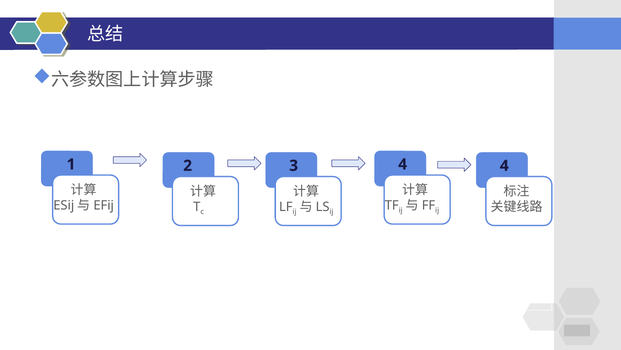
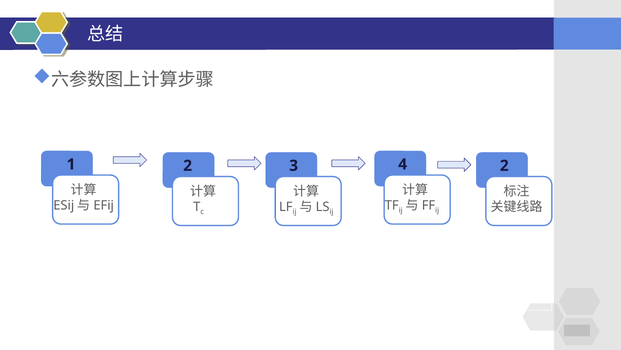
2 4: 4 -> 2 (504, 165)
